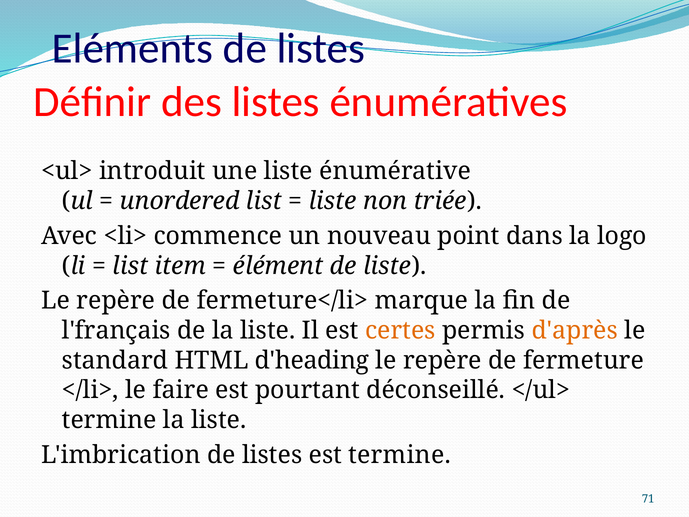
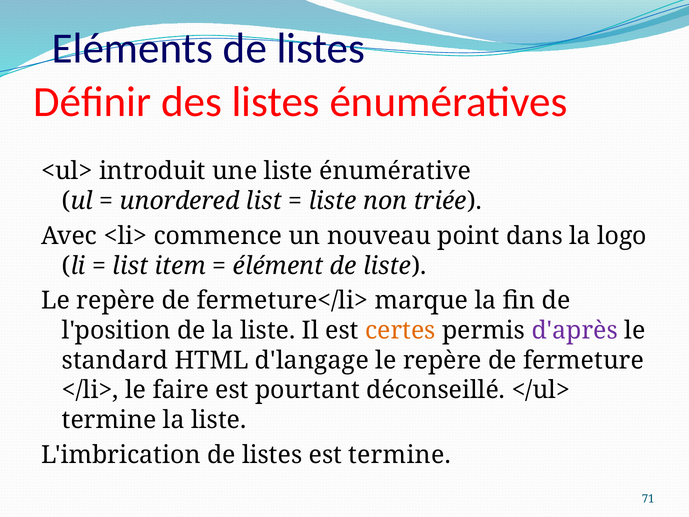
l'français: l'français -> l'position (116, 330)
d'après colour: orange -> purple (575, 330)
d'heading: d'heading -> d'langage (312, 360)
